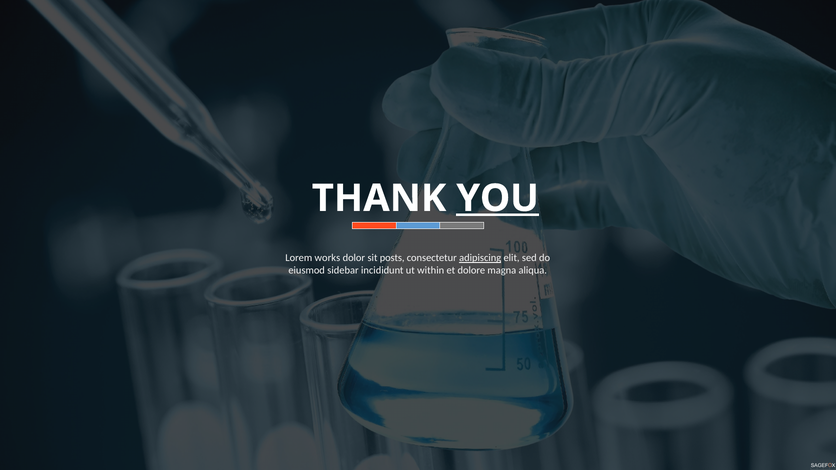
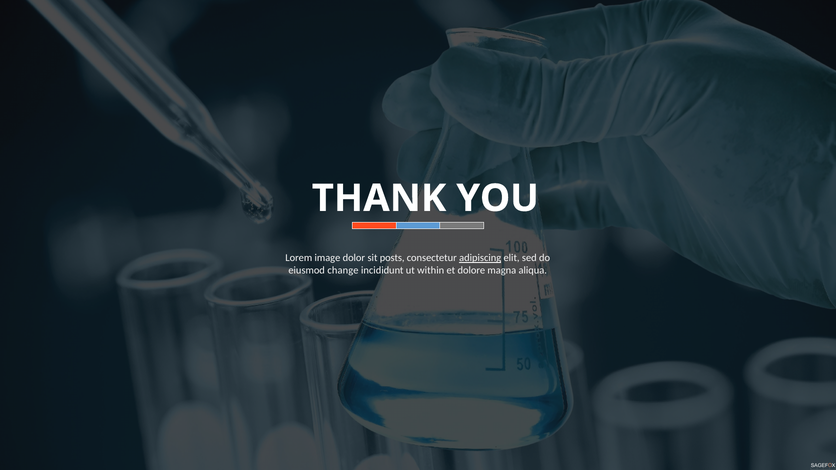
YOU underline: present -> none (498, 198)
works: works -> image (327, 258)
sidebar: sidebar -> change (343, 271)
